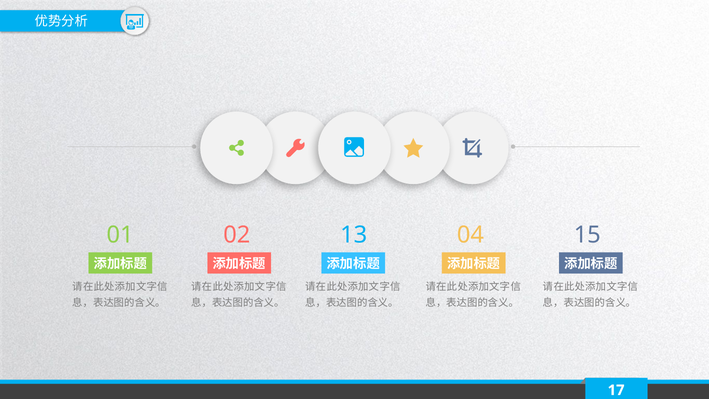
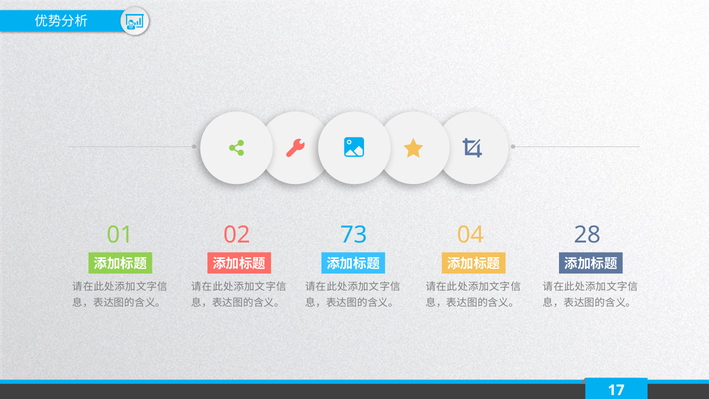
13: 13 -> 73 (354, 235)
15: 15 -> 28 (587, 235)
